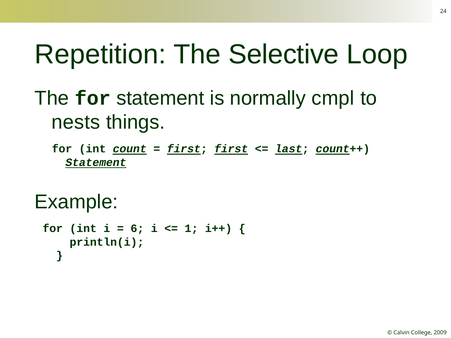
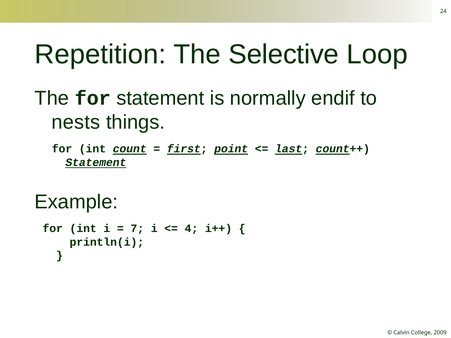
cmpl: cmpl -> endif (333, 98)
first first: first -> point (231, 149)
6: 6 -> 7 (137, 229)
1: 1 -> 4 (191, 229)
